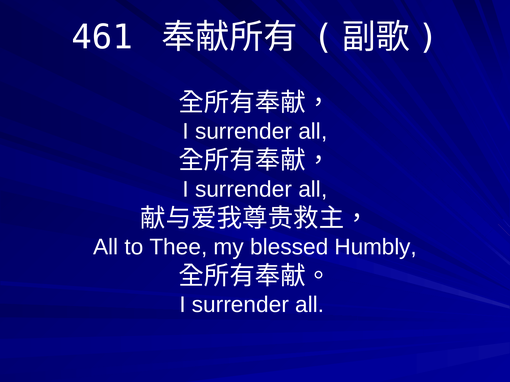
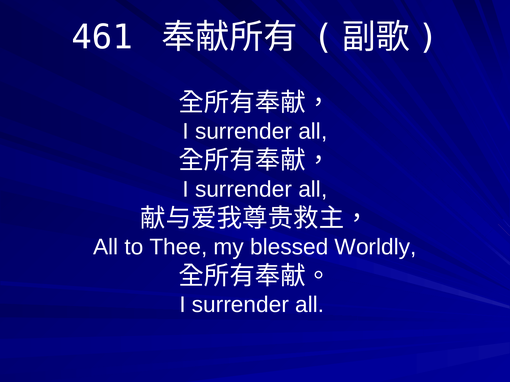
Humbly: Humbly -> Worldly (376, 247)
